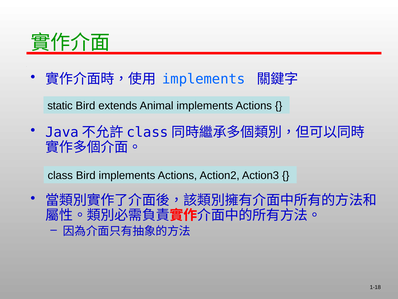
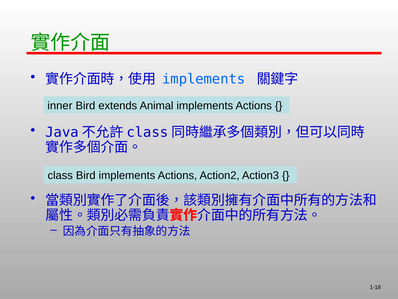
static: static -> inner (60, 106)
